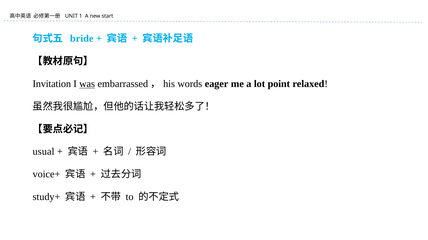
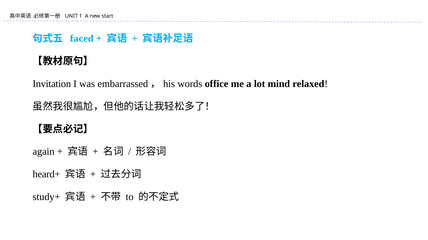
bride: bride -> faced (82, 39)
was underline: present -> none (87, 84)
eager: eager -> office (217, 84)
point: point -> mind (279, 84)
usual: usual -> again (44, 152)
voice+: voice+ -> heard+ (46, 175)
